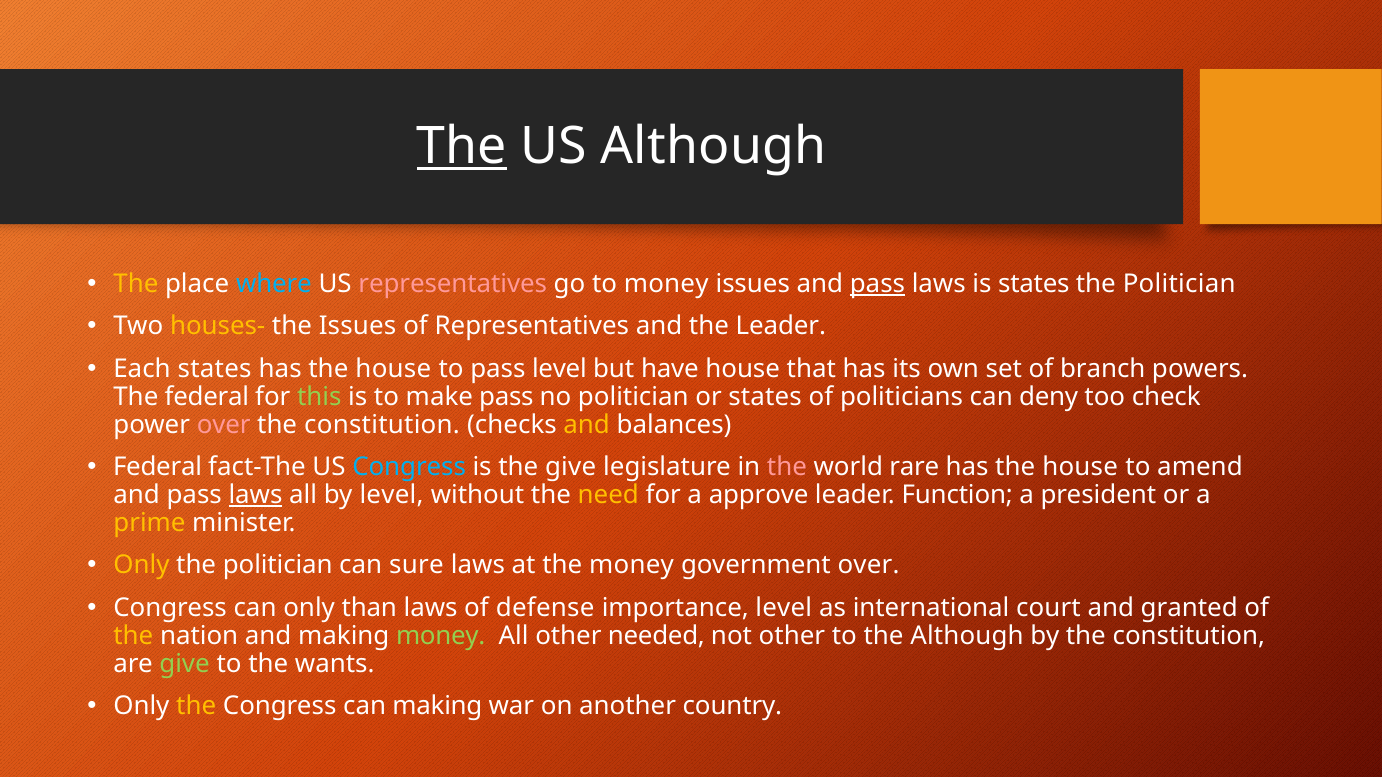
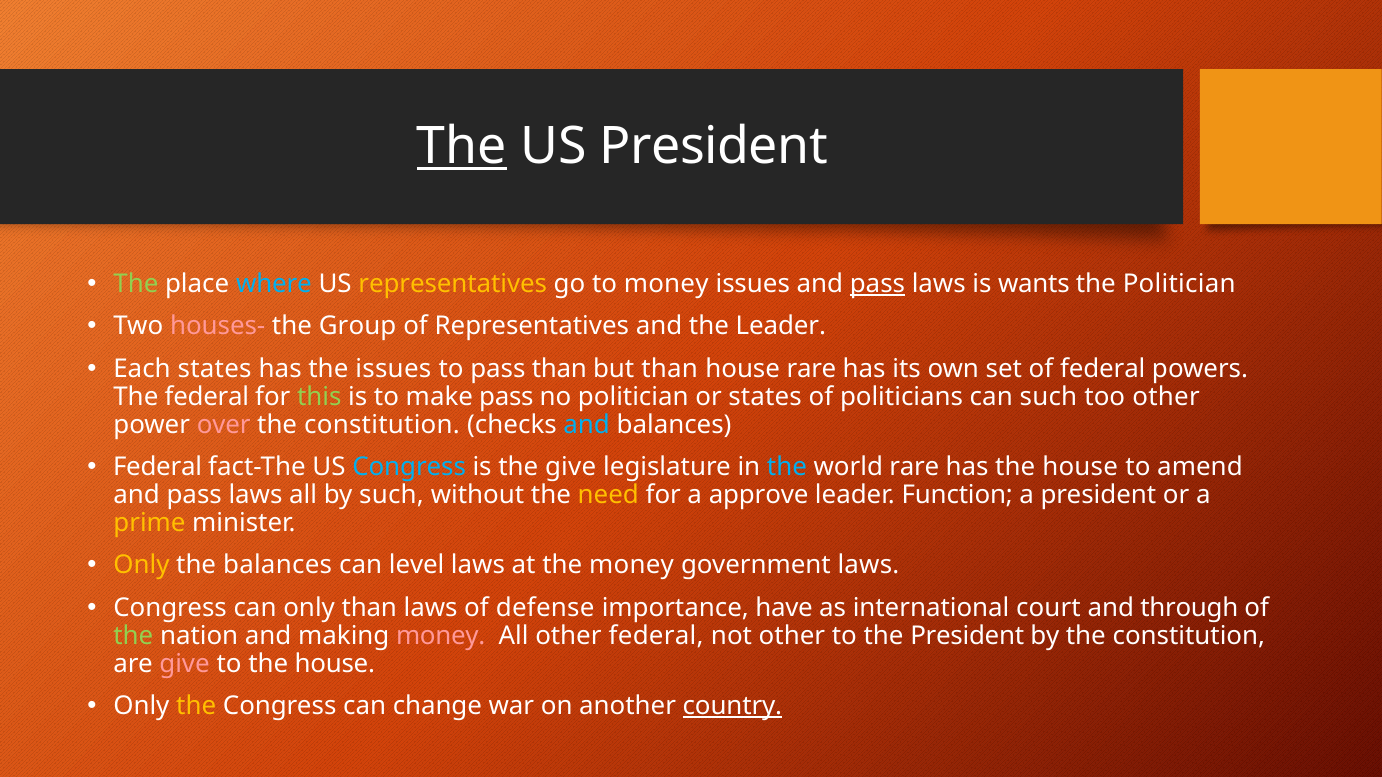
US Although: Although -> President (714, 146)
The colour: yellow -> light green (136, 284)
representatives colour: pink -> yellow (453, 284)
is states: states -> wants (1034, 284)
houses- colour: yellow -> pink (218, 326)
the Issues: Issues -> Group (358, 326)
house: house -> issues (393, 369)
pass level: level -> than (559, 369)
but have: have -> than (670, 369)
house that: that -> rare (811, 369)
of branch: branch -> federal (1103, 369)
can deny: deny -> such (1048, 397)
too check: check -> other (1166, 397)
and colour: yellow -> light blue (587, 425)
the colour: pink -> light blue (787, 467)
laws underline: present -> none (256, 495)
by level: level -> such (392, 495)
politician: politician -> balances (278, 565)
sure: sure -> level (417, 565)
government over: over -> laws (868, 565)
importance level: level -> have (784, 608)
granted: granted -> through (1189, 608)
the colour: yellow -> light green (133, 636)
money colour: light green -> pink (441, 636)
other needed: needed -> federal (656, 636)
the Although: Although -> President (967, 636)
give colour: light green -> pink (185, 664)
to the wants: wants -> house (335, 664)
can making: making -> change (437, 706)
country underline: none -> present (732, 706)
